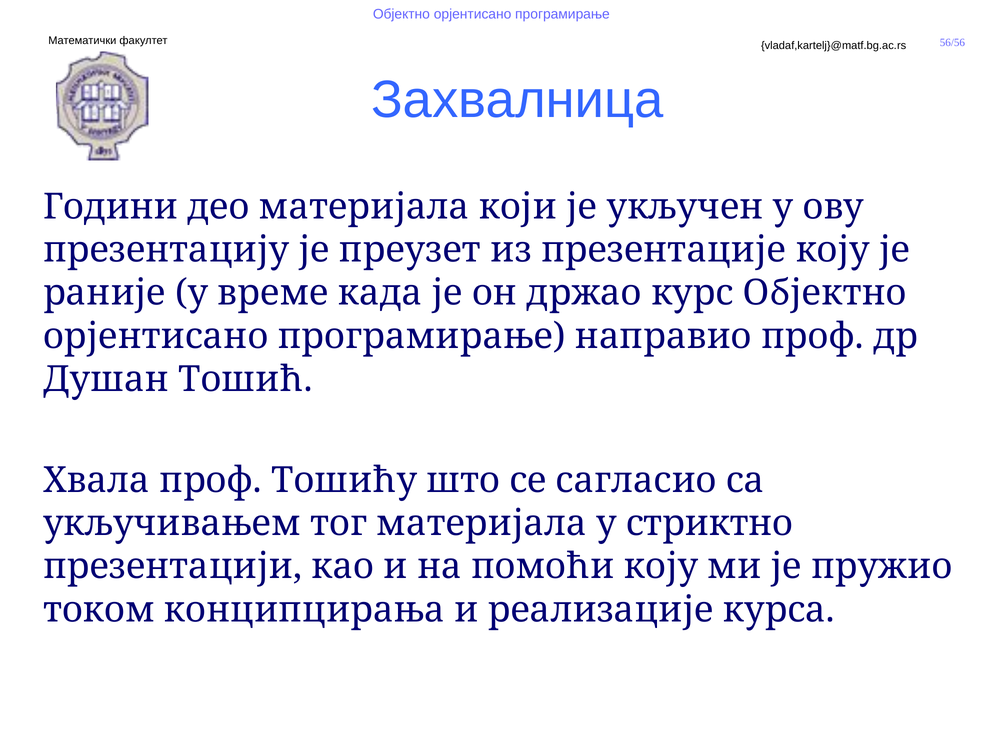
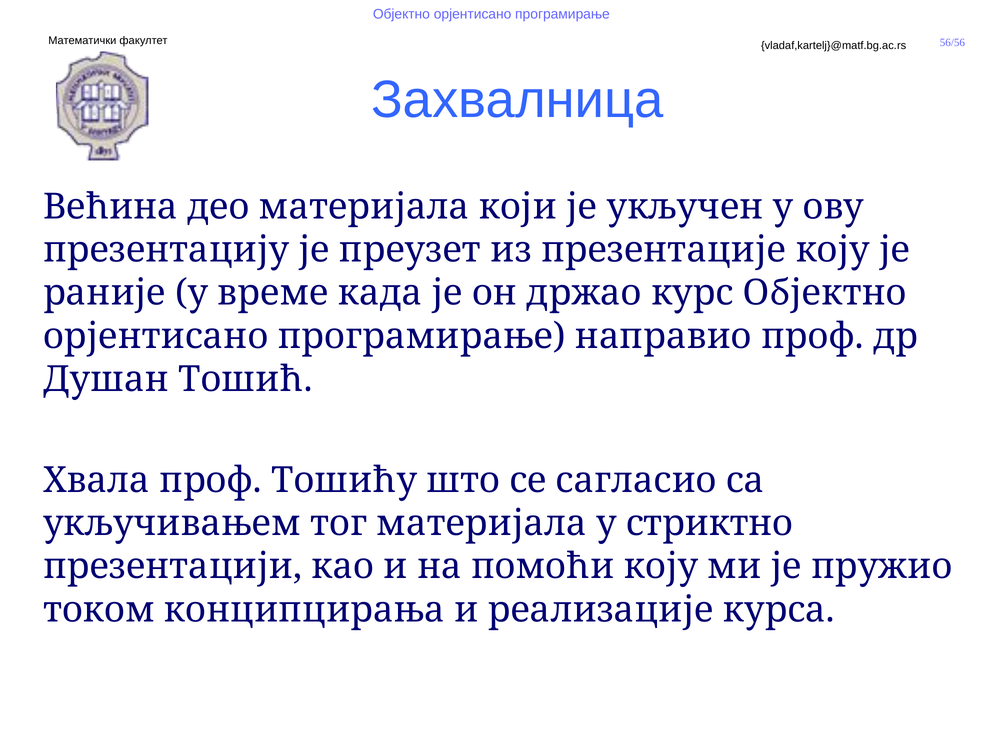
Години: Години -> Већина (110, 207)
